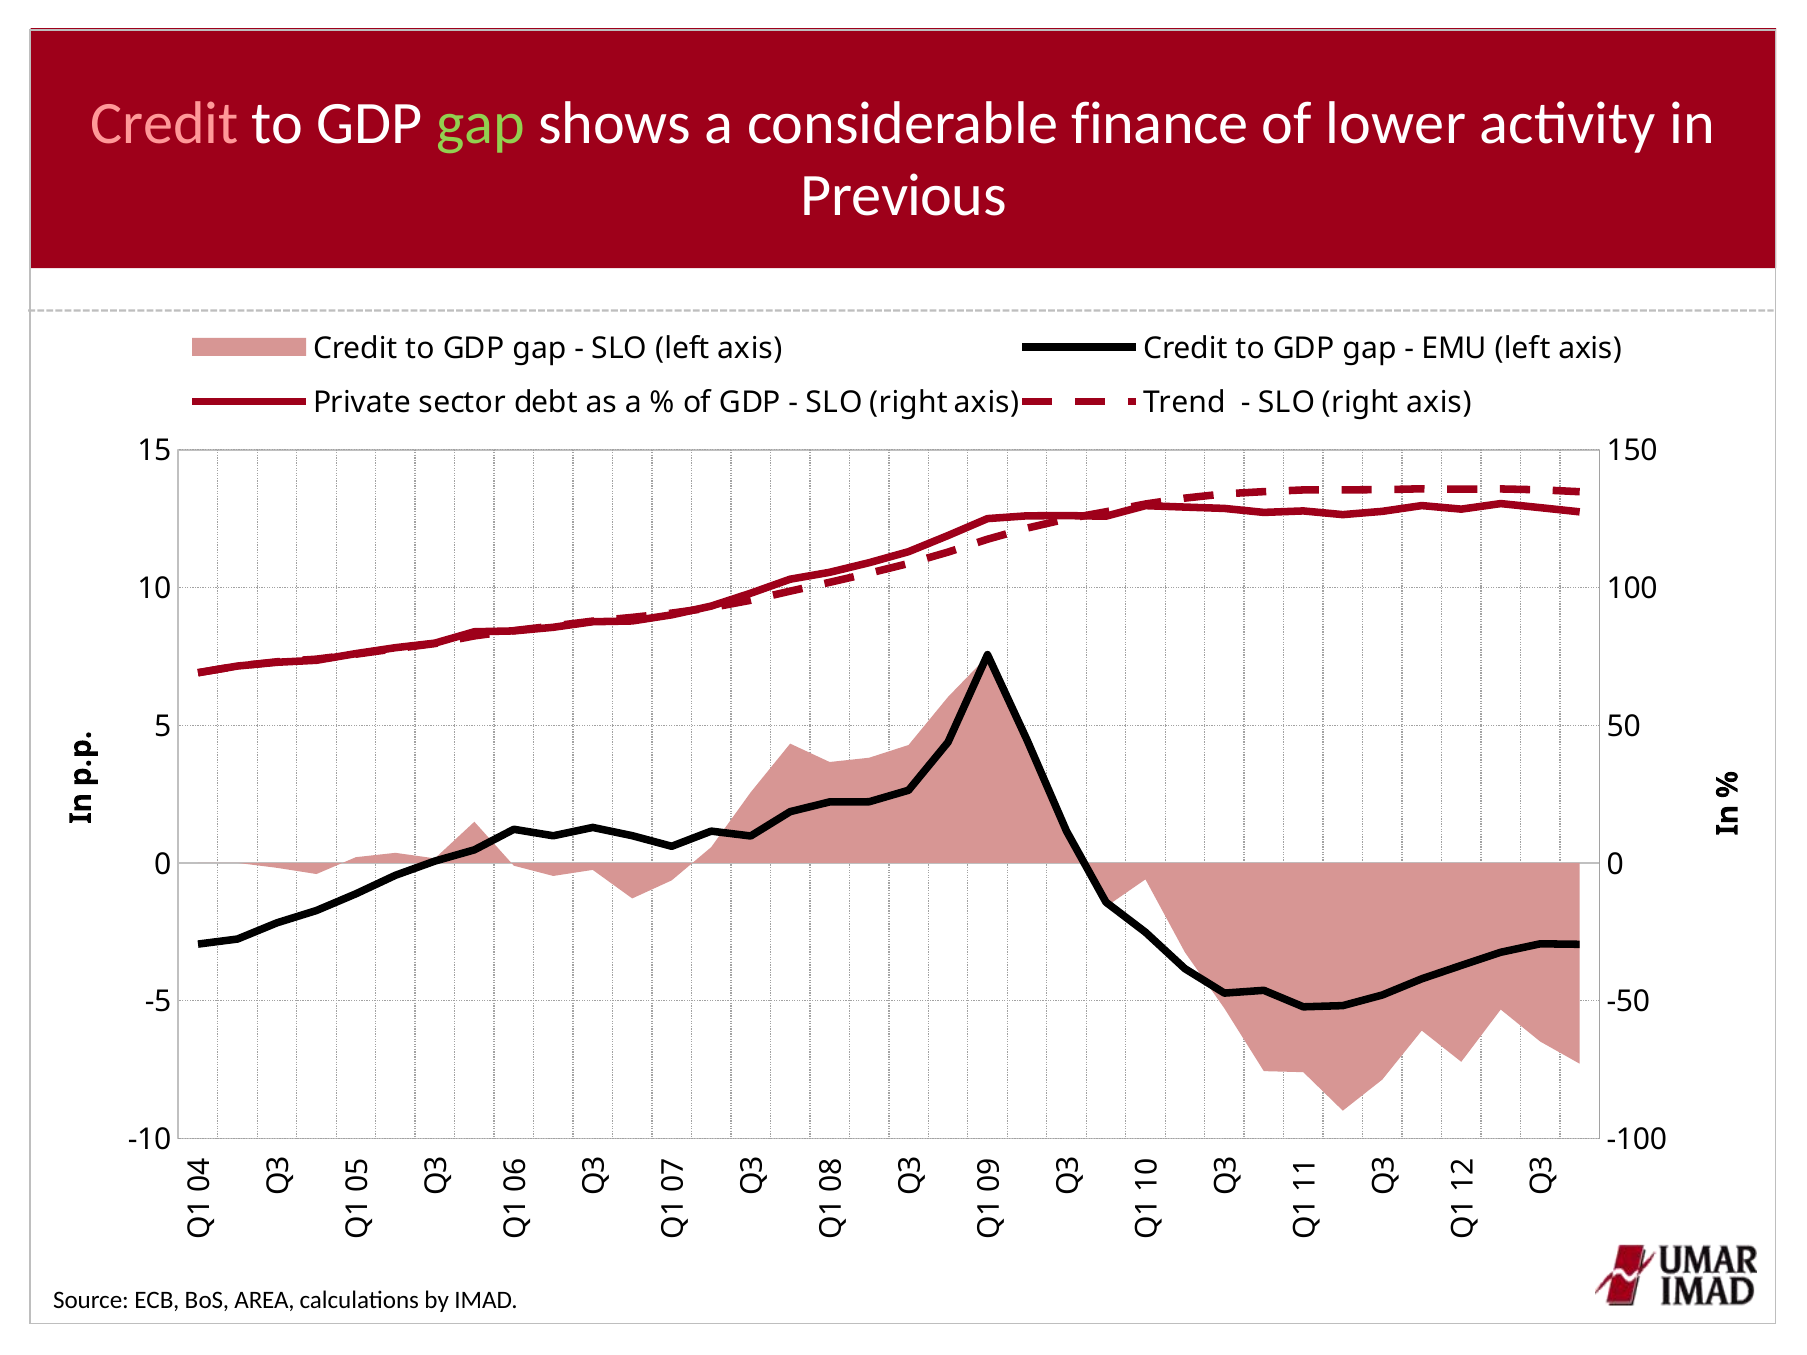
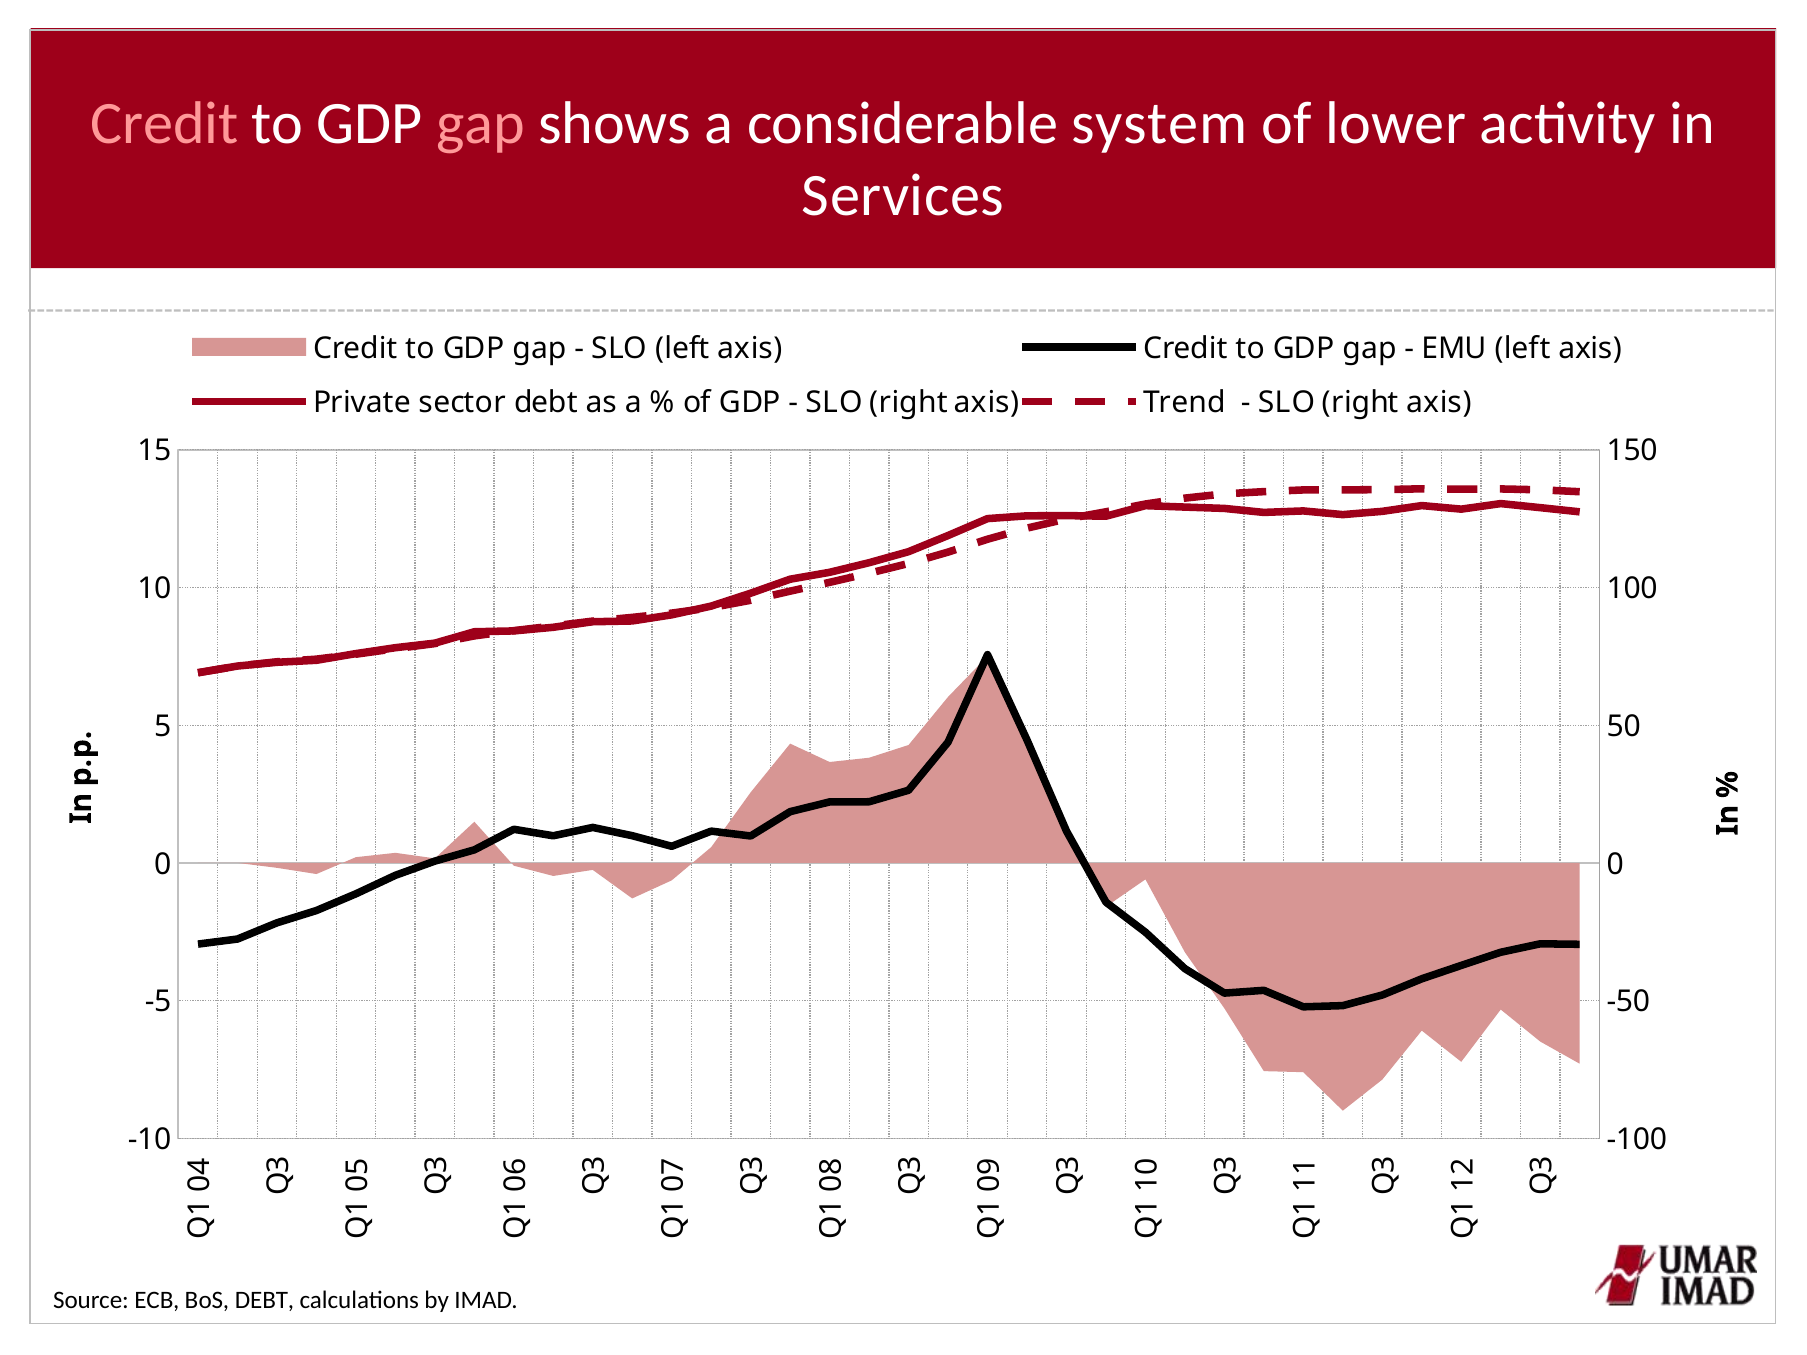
gap colour: light green -> pink (481, 123)
finance: finance -> system (1159, 123)
Previous: Previous -> Services (903, 196)
BoS AREA: AREA -> DEBT (265, 1301)
